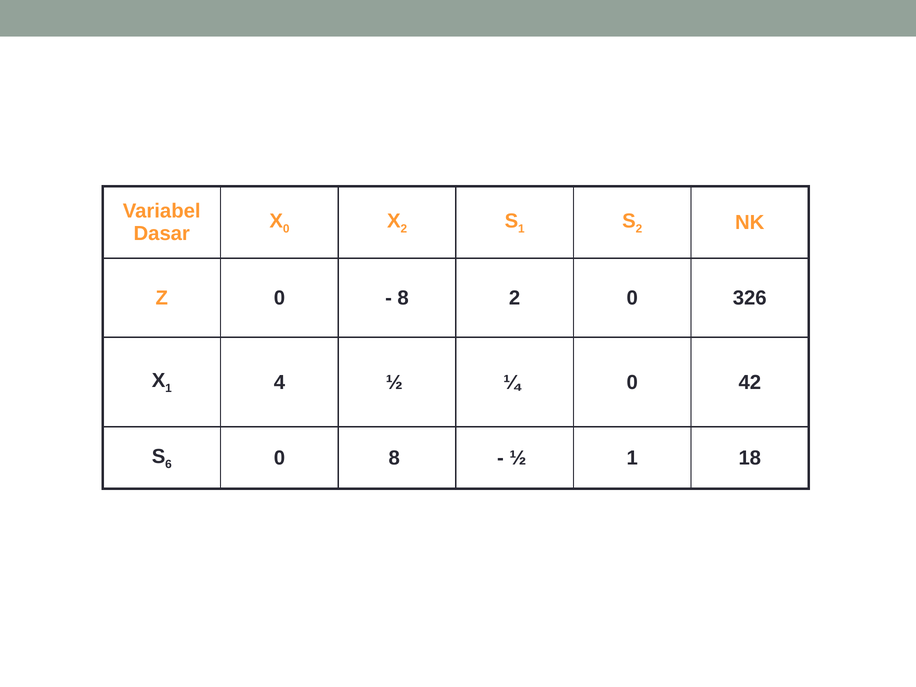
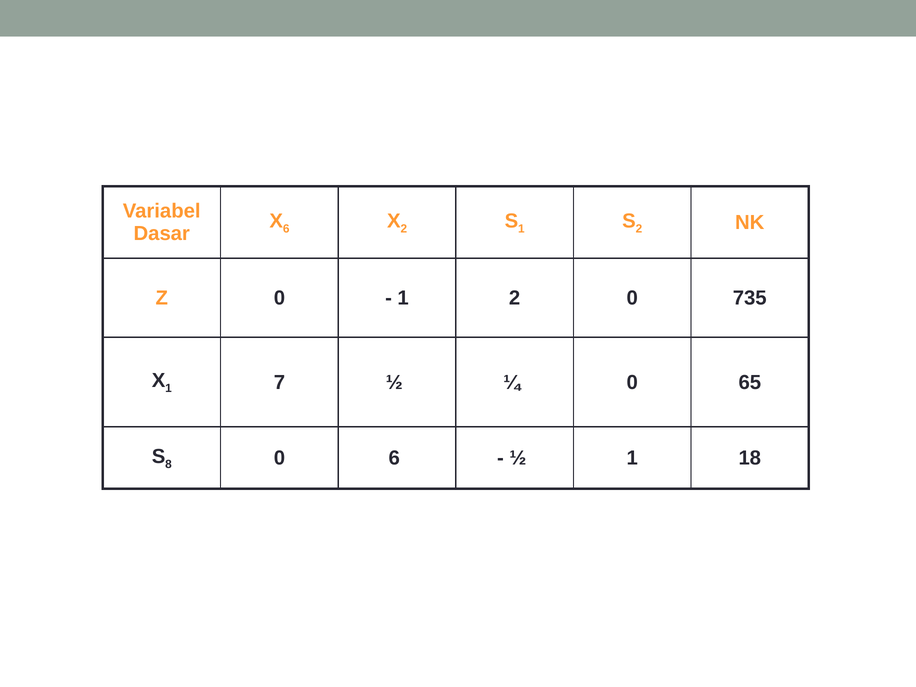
0: 0 -> 6 (286, 229)
8: 8 -> 1 (403, 298)
326: 326 -> 735 (750, 298)
4: 4 -> 7 (279, 382)
42: 42 -> 65 (750, 382)
6: 6 -> 8 (169, 464)
0 8: 8 -> 6 (394, 458)
